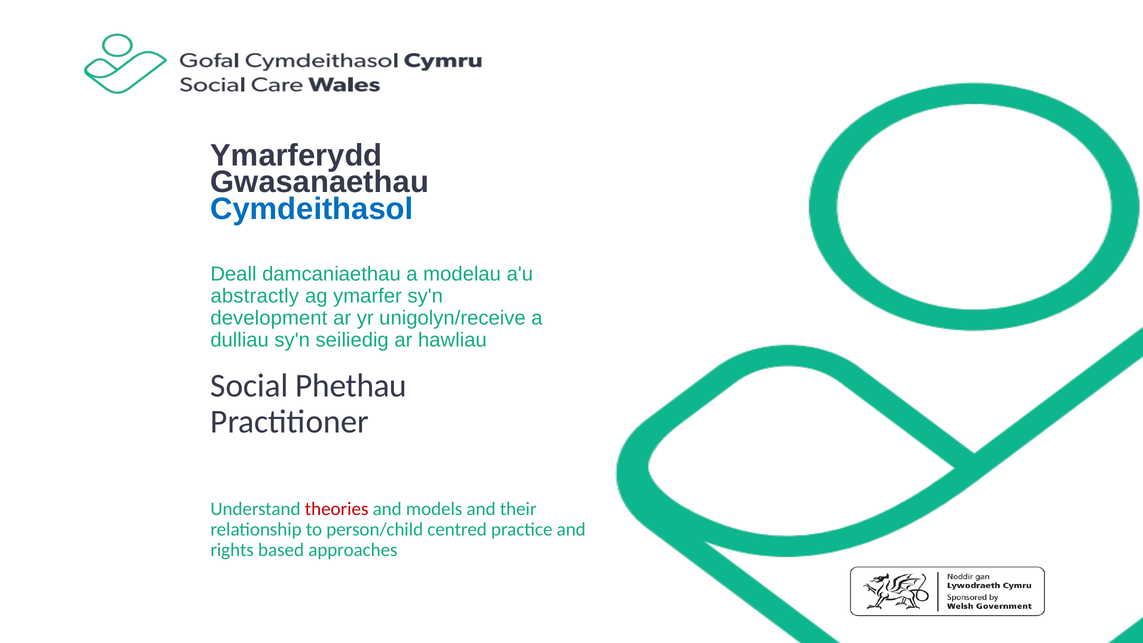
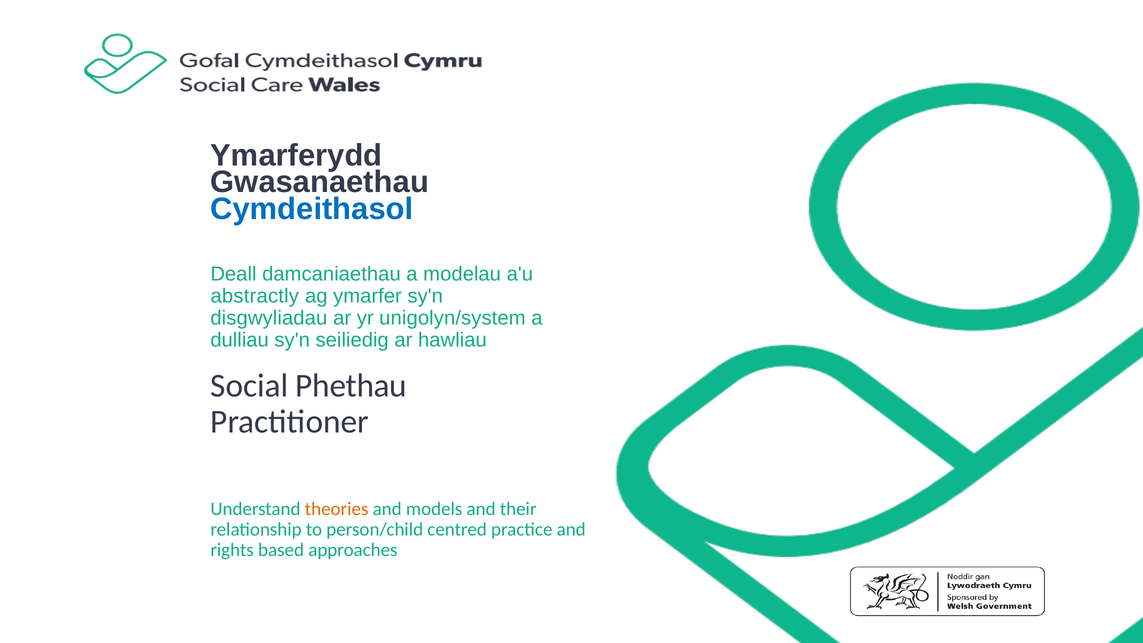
development: development -> disgwyliadau (269, 318)
unigolyn/receive: unigolyn/receive -> unigolyn/system (452, 318)
theories colour: red -> orange (337, 509)
